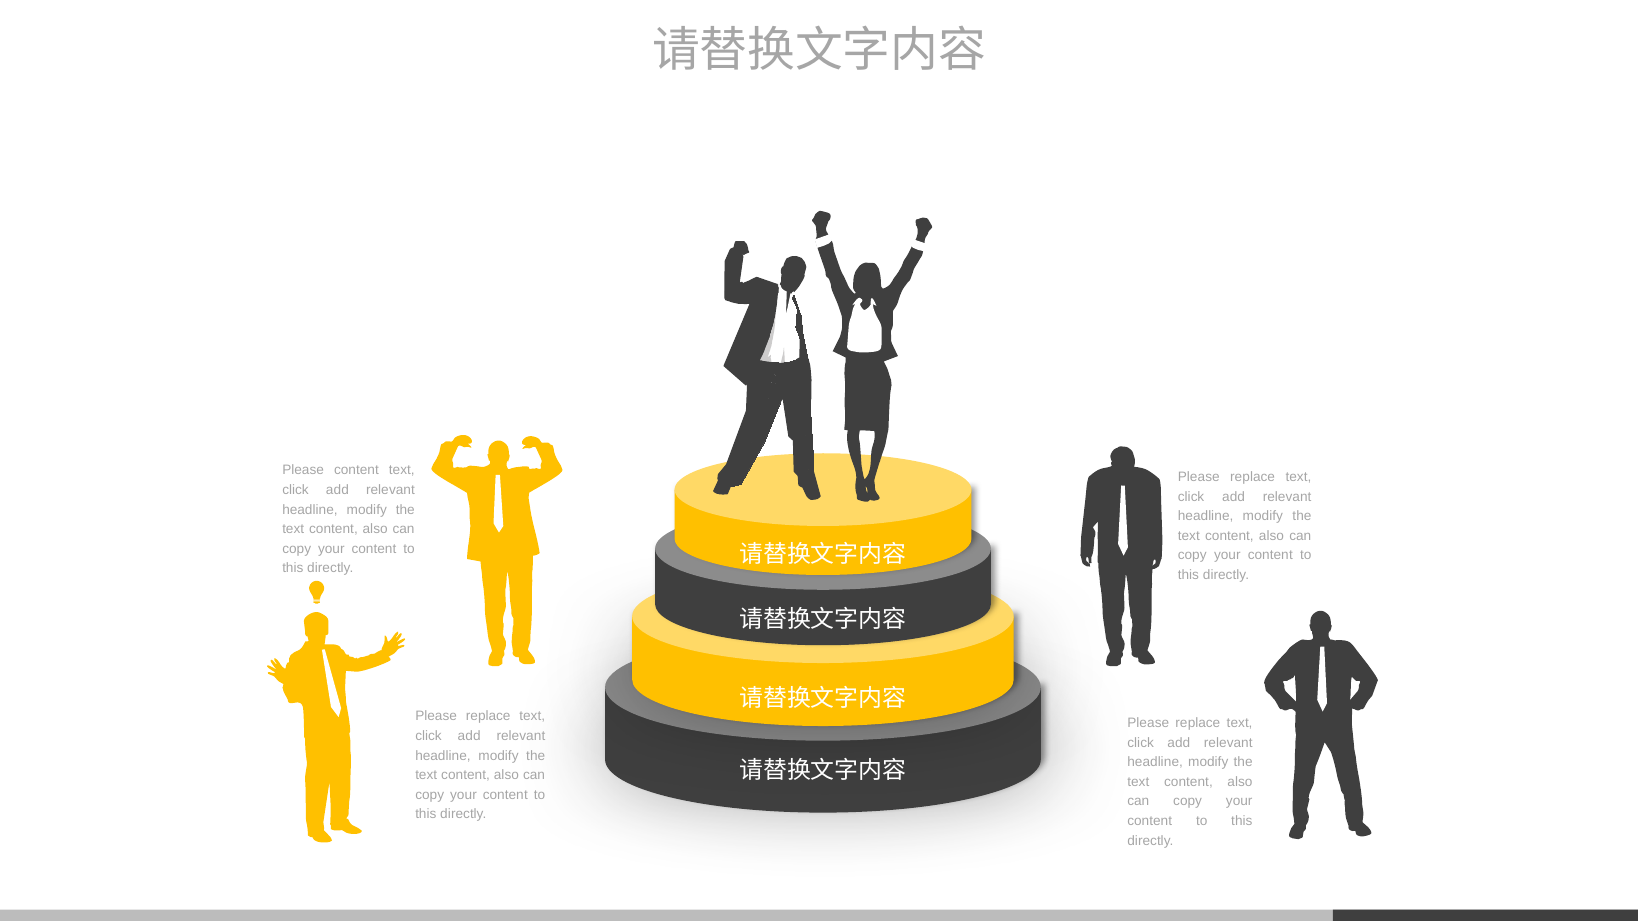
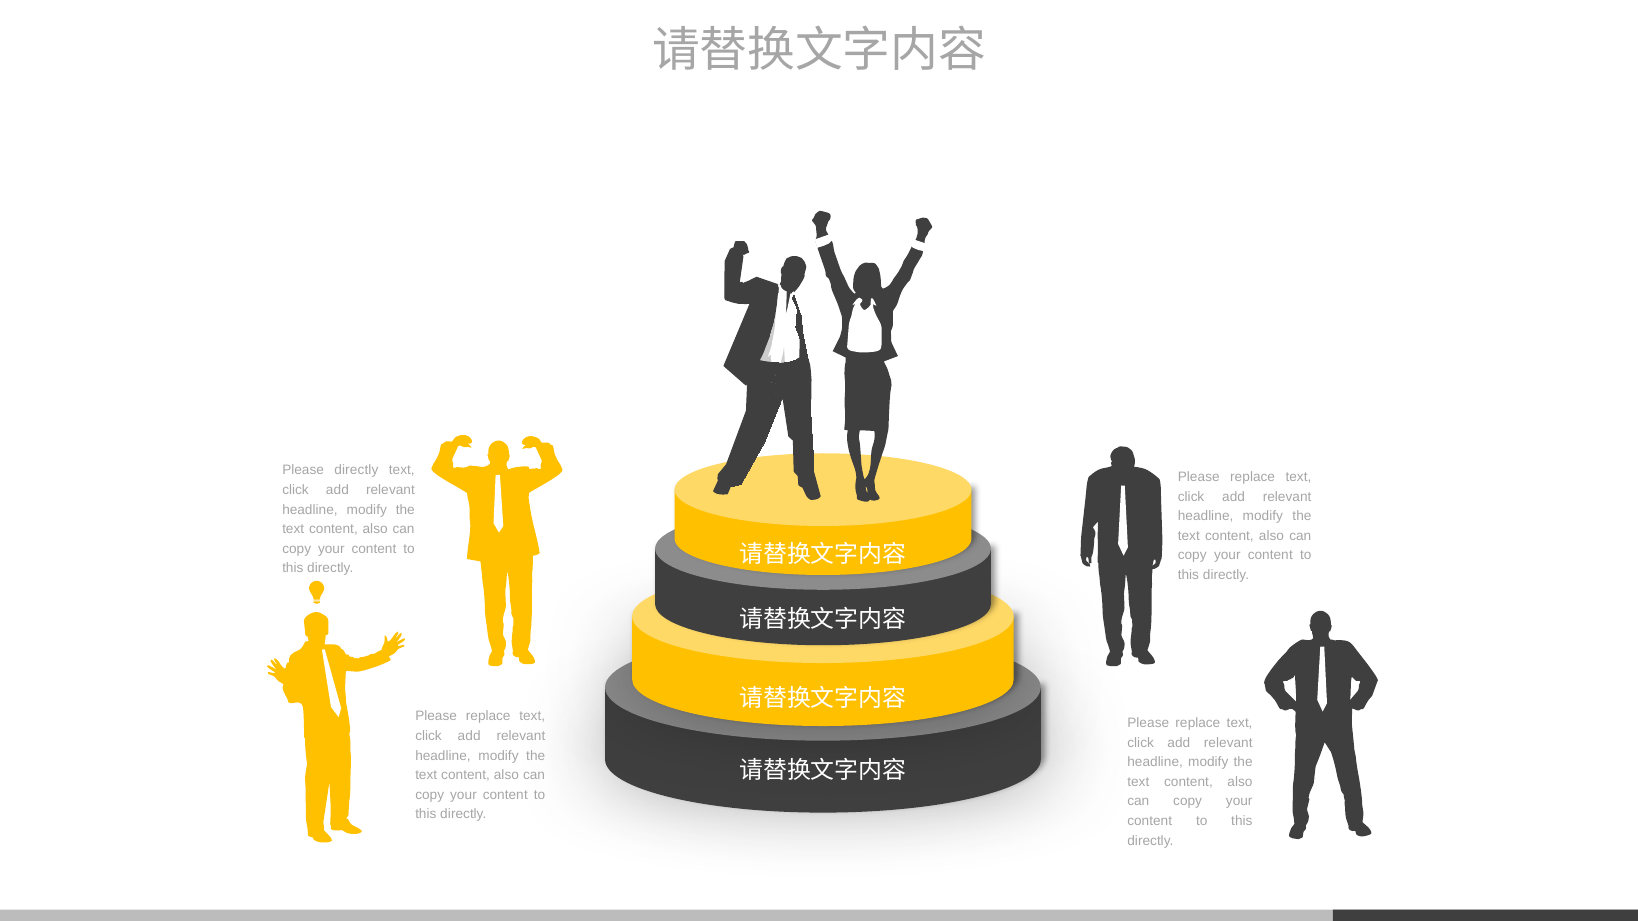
Please content: content -> directly (356, 471)
